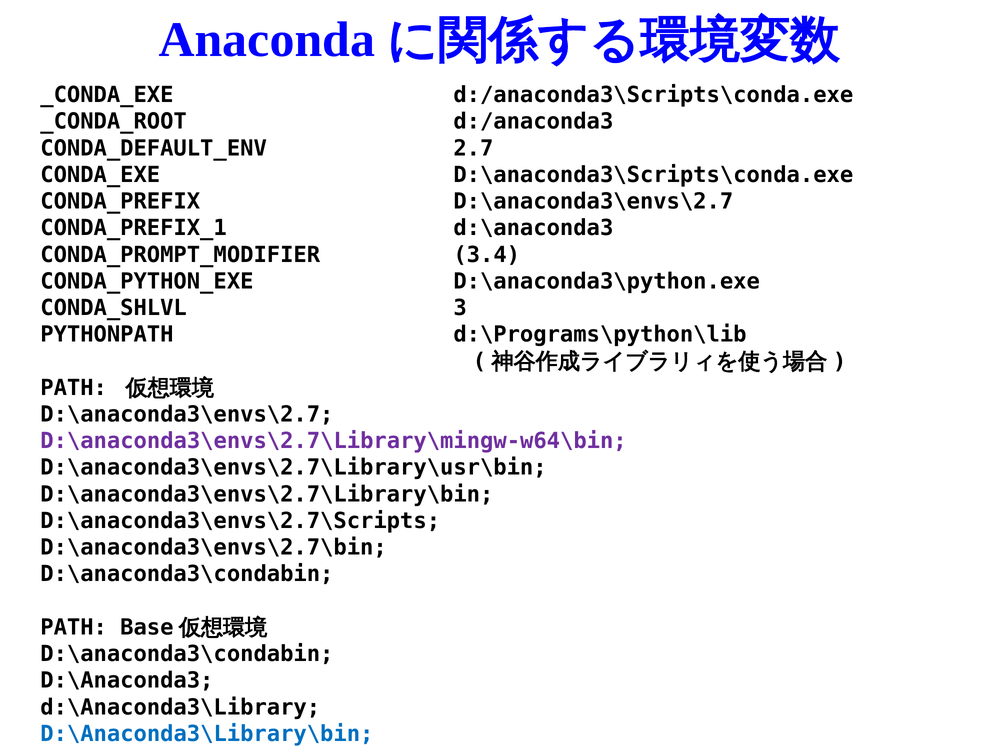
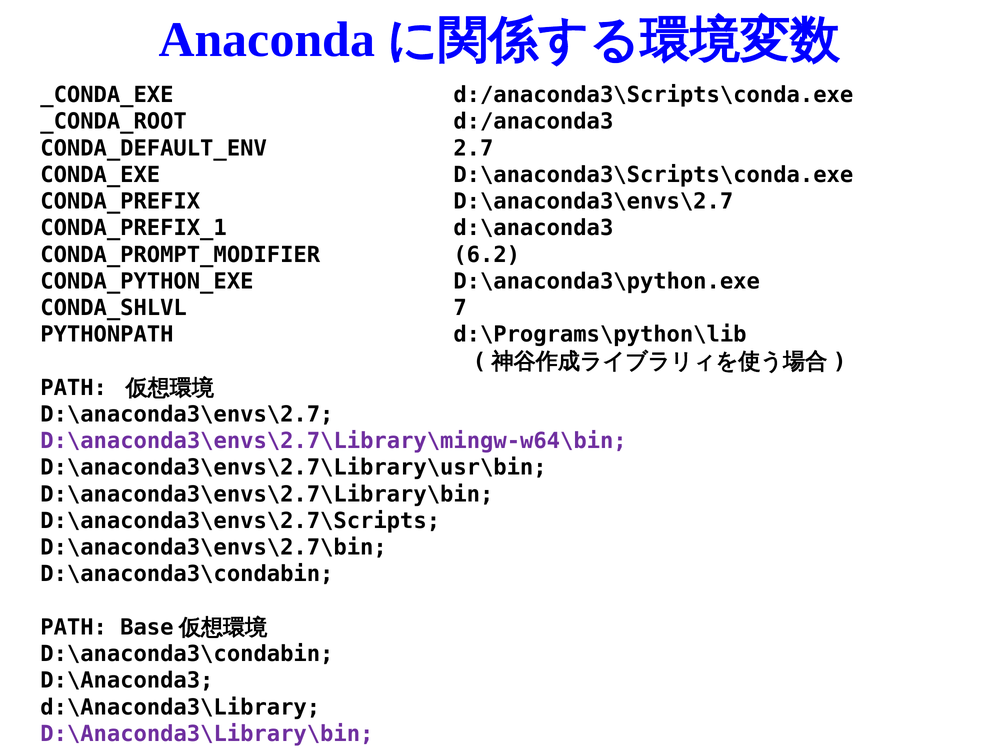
3.4: 3.4 -> 6.2 (487, 255)
3: 3 -> 7 (460, 308)
D:\Anaconda3\Library\bin colour: blue -> purple (207, 734)
